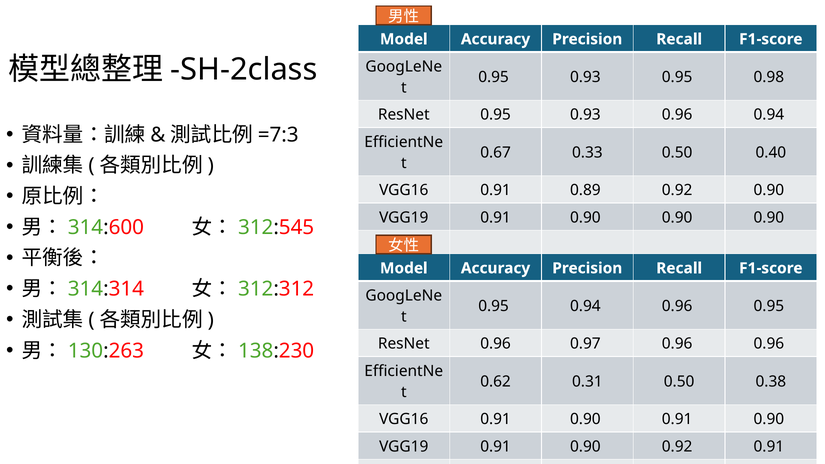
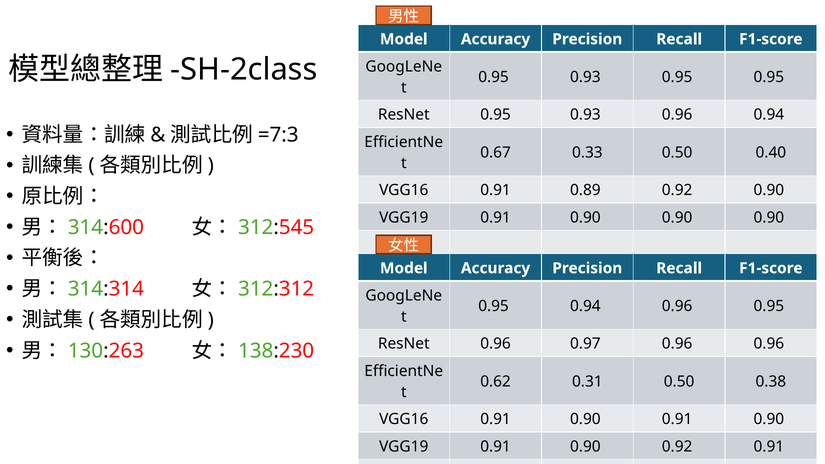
0.95 0.98: 0.98 -> 0.95 (769, 77)
